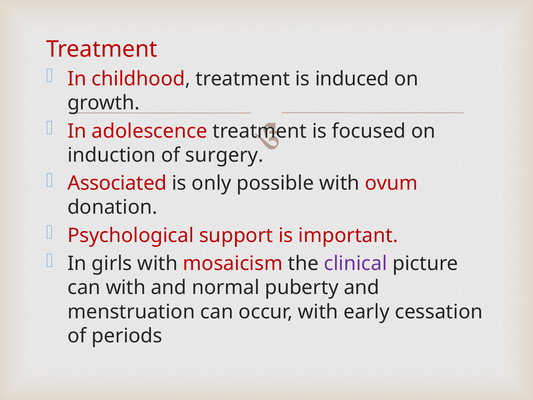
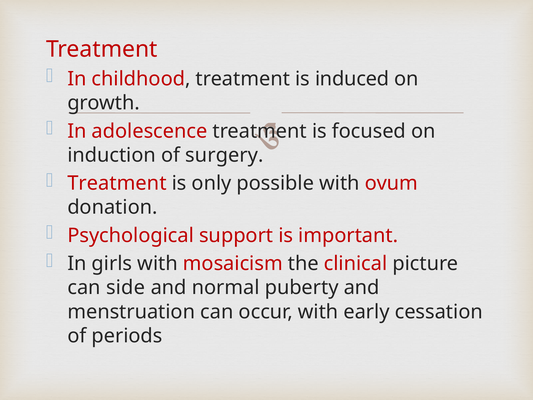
Associated: Associated -> Treatment (117, 183)
clinical colour: purple -> red (356, 264)
can with: with -> side (126, 288)
